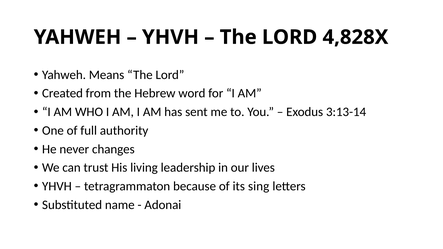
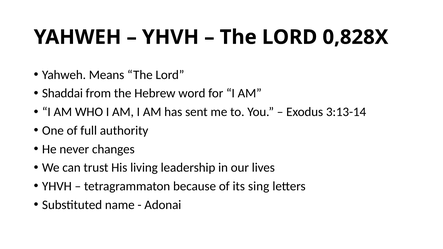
4,828X: 4,828X -> 0,828X (355, 37)
Created: Created -> Shaddai (62, 93)
